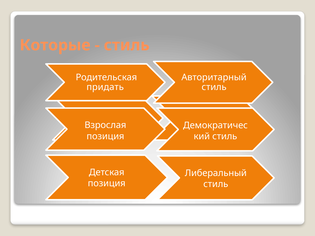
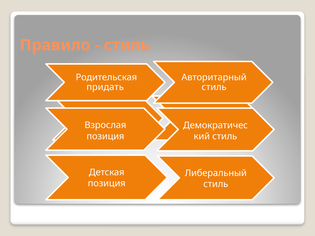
Которые: Которые -> Правило (55, 45)
